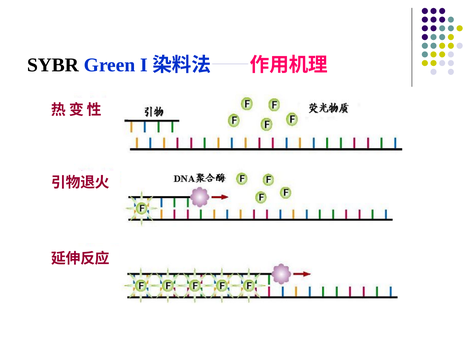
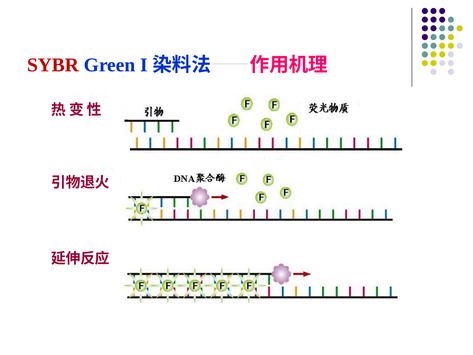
SYBR colour: black -> red (53, 65)
